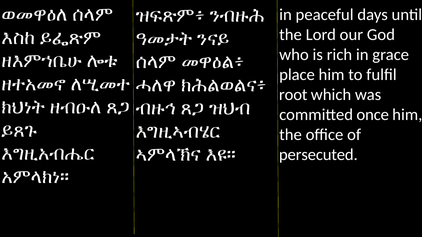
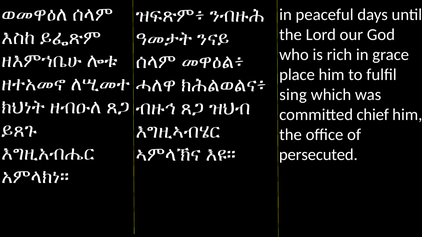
root: root -> sing (293, 95)
once: once -> chief (373, 115)
